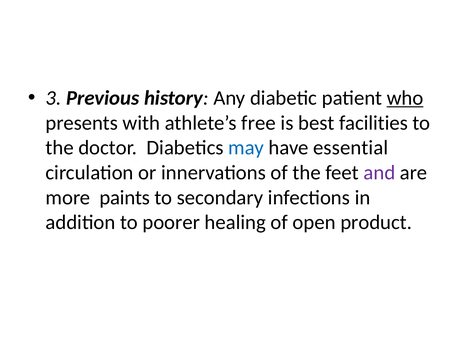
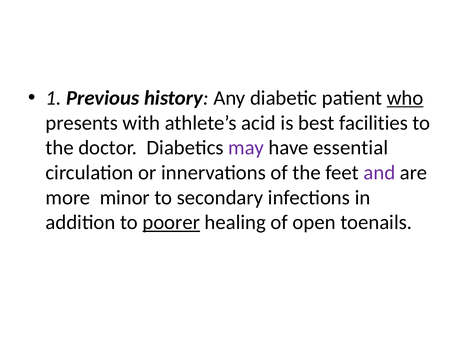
3: 3 -> 1 (53, 98)
free: free -> acid (259, 123)
may colour: blue -> purple (246, 148)
paints: paints -> minor (125, 198)
poorer underline: none -> present (171, 223)
product: product -> toenails (376, 223)
